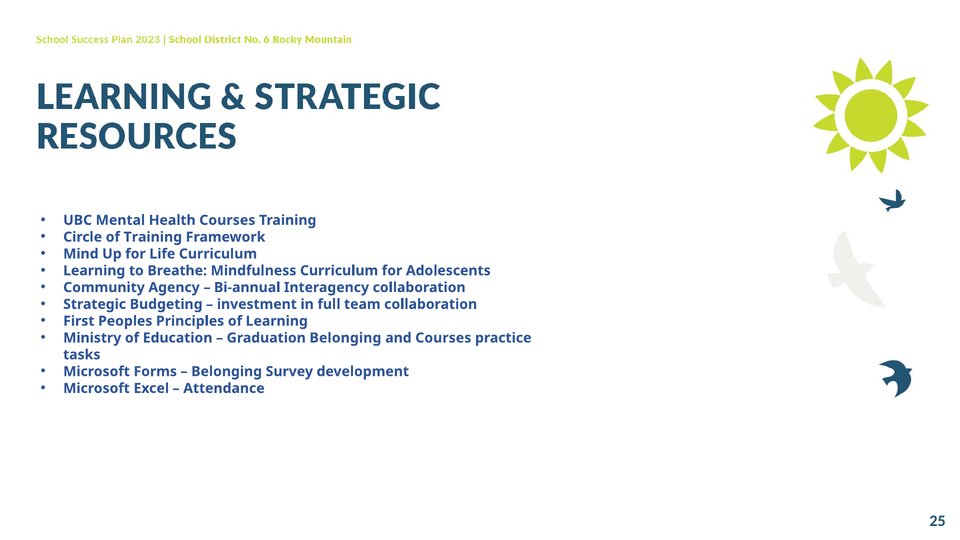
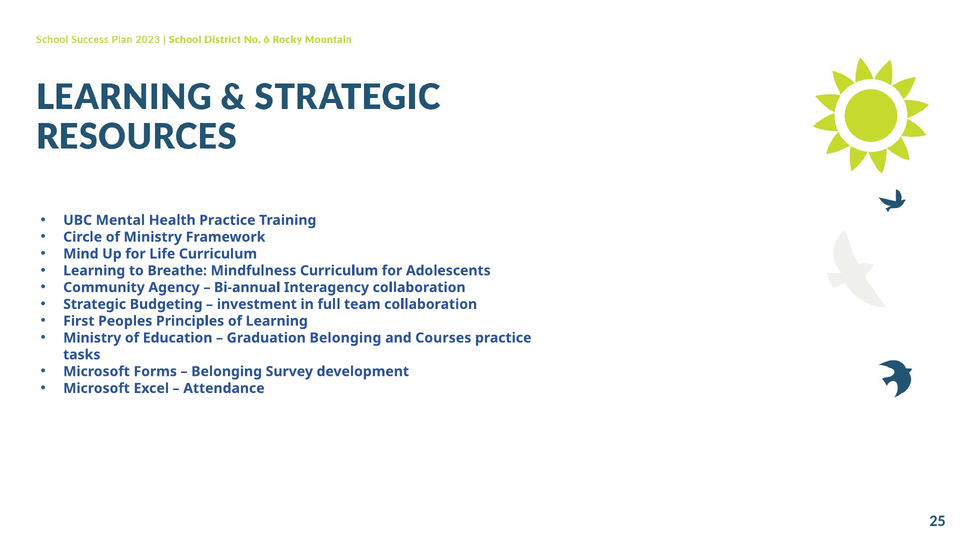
Health Courses: Courses -> Practice (227, 220)
of Training: Training -> Ministry (153, 237)
